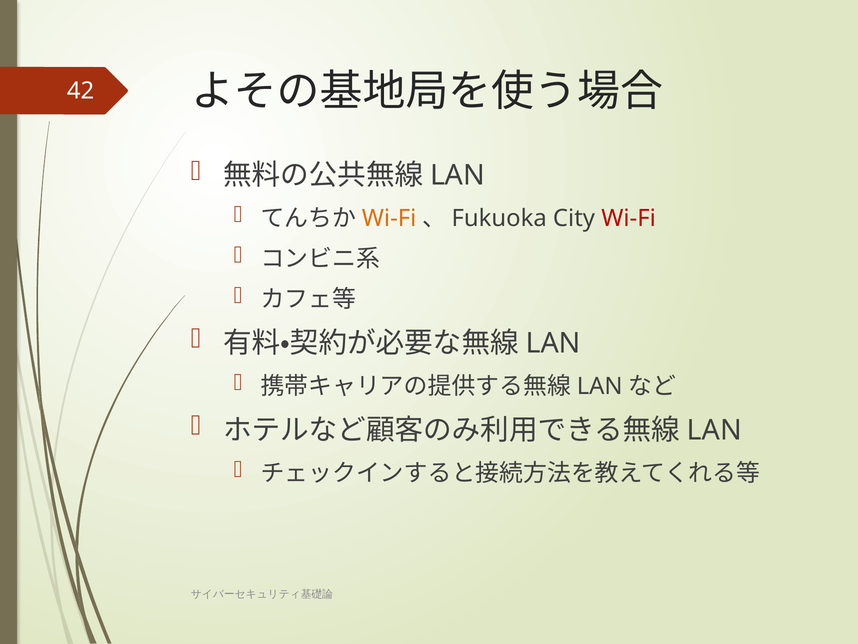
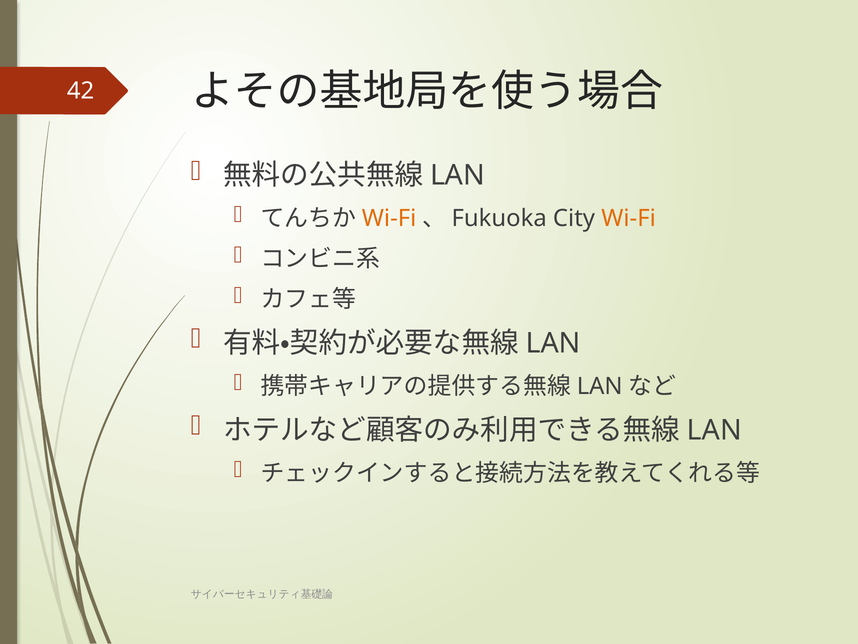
Wi-Fi colour: red -> orange (629, 218)
